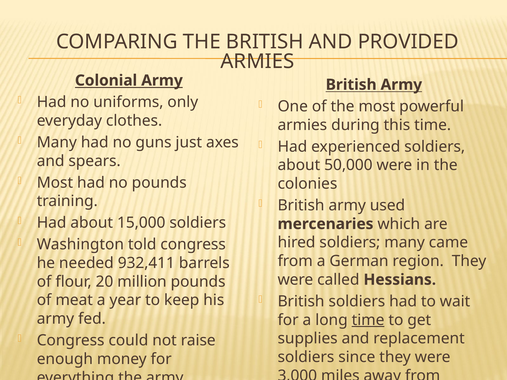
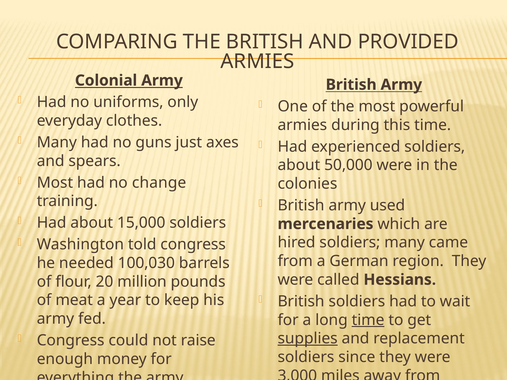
no pounds: pounds -> change (159, 183)
932,411: 932,411 -> 100,030 (146, 263)
supplies underline: none -> present (308, 339)
